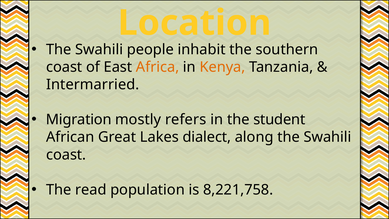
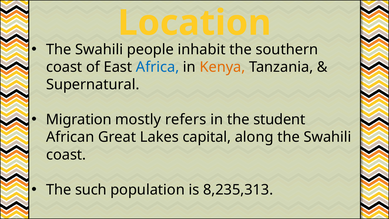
Africa colour: orange -> blue (158, 67)
Intermarried: Intermarried -> Supernatural (93, 85)
dialect: dialect -> capital (207, 137)
read: read -> such (91, 190)
8,221,758: 8,221,758 -> 8,235,313 (238, 190)
